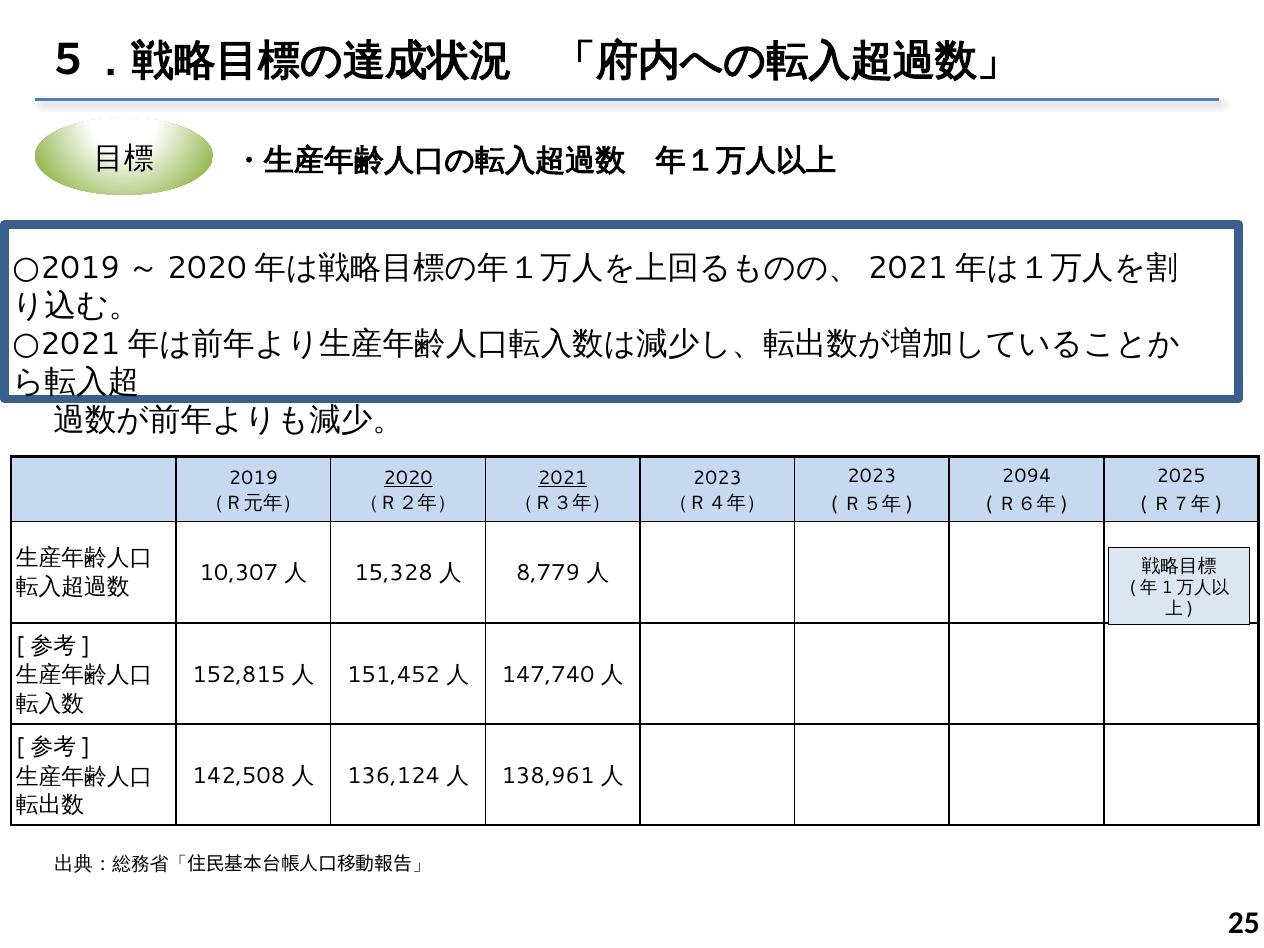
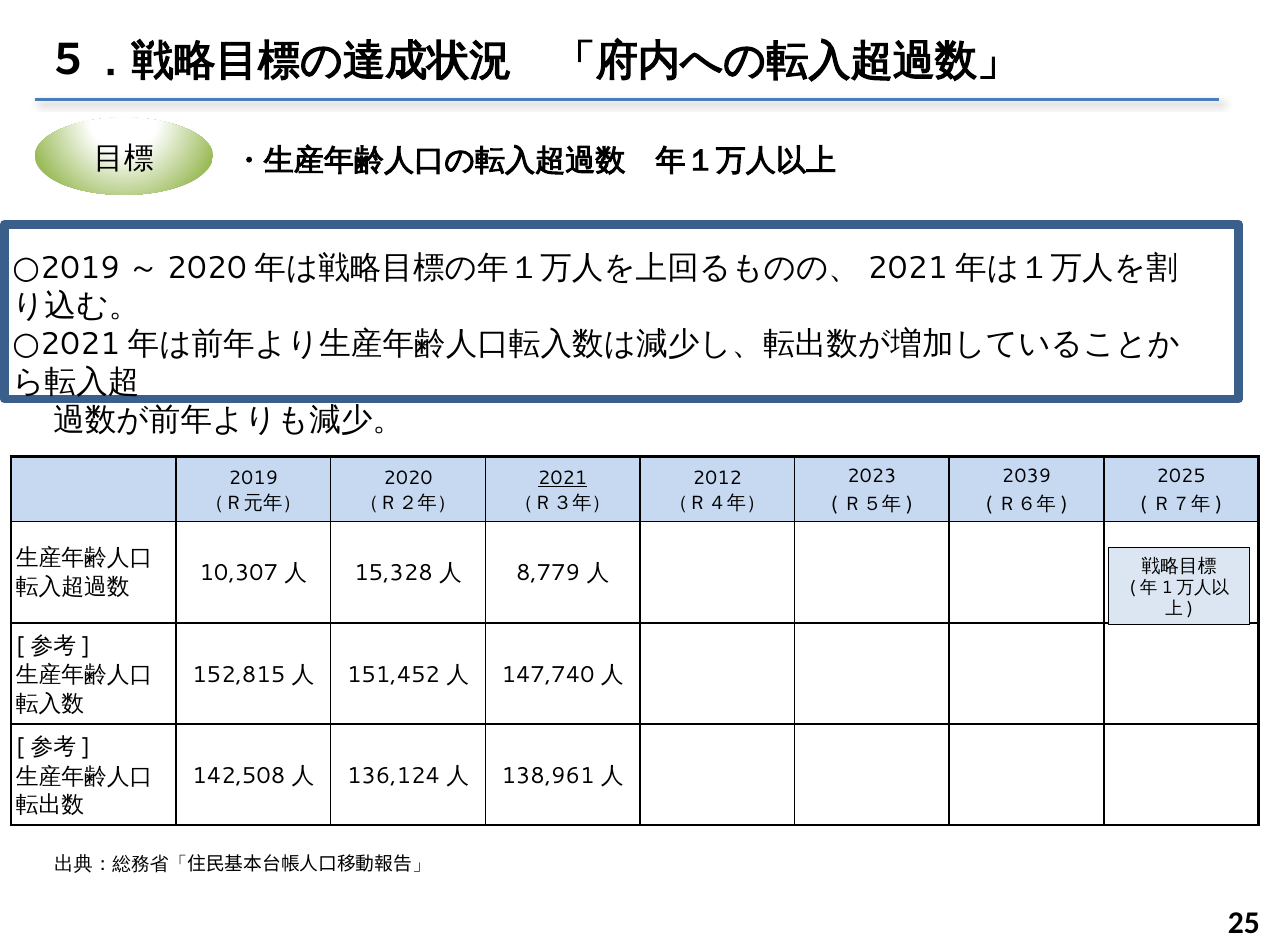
2094: 2094 -> 2039 (1027, 476)
2020 underline: present -> none (408, 478)
2023: 2023 -> 2012 (717, 478)
